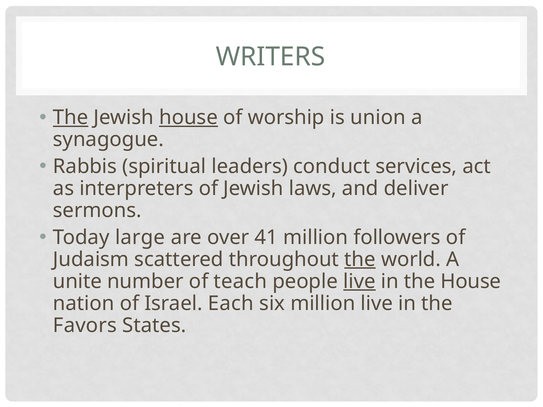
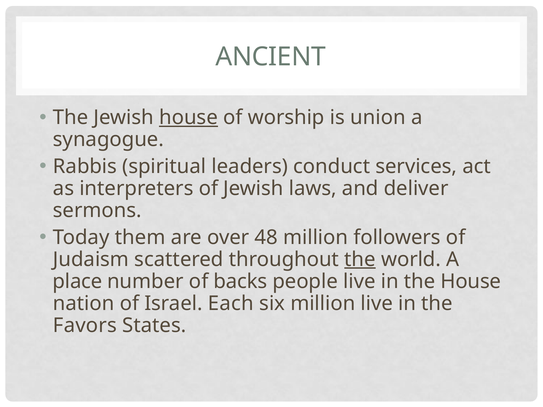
WRITERS: WRITERS -> ANCIENT (271, 57)
The underline: present -> none (71, 118)
large: large -> them (140, 237)
41: 41 -> 48 (266, 237)
unite: unite -> place (77, 281)
teach: teach -> backs (240, 281)
live underline: present -> none (359, 281)
